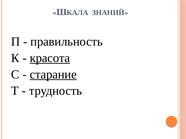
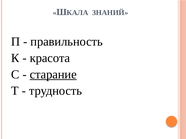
красота underline: present -> none (50, 58)
